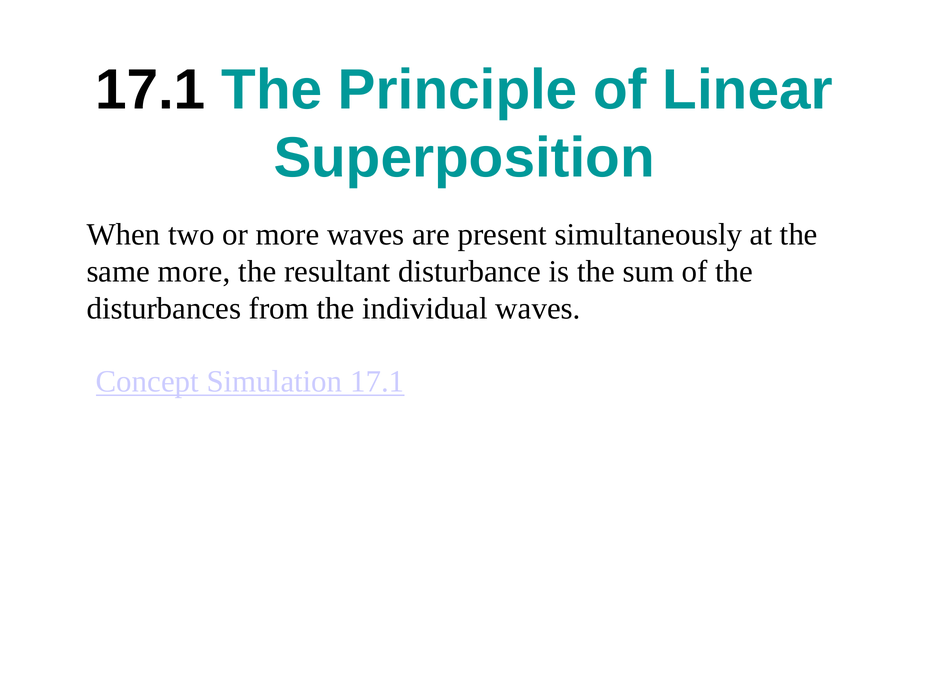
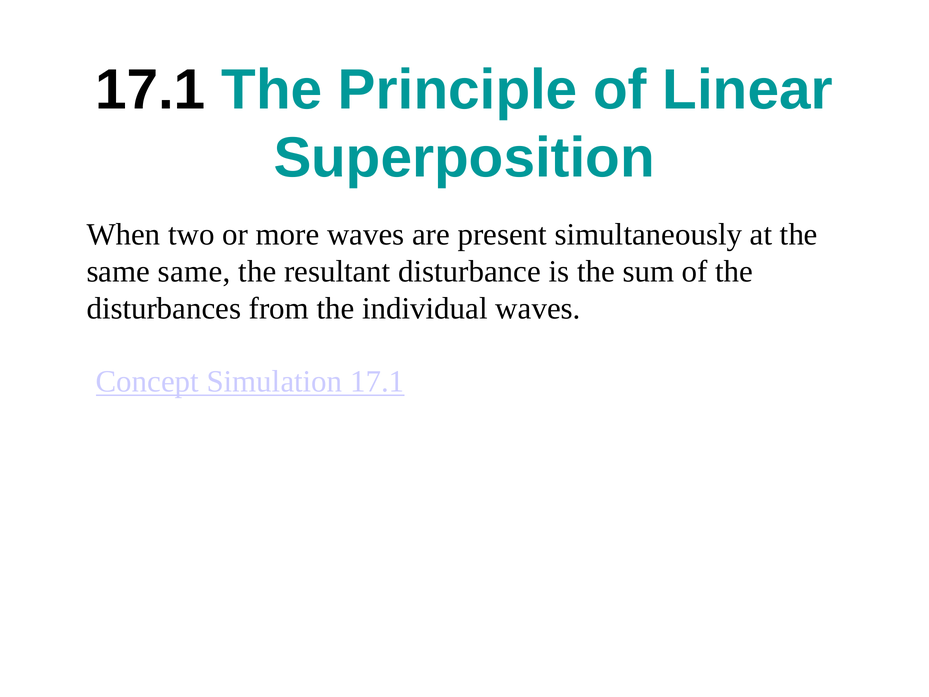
same more: more -> same (194, 271)
